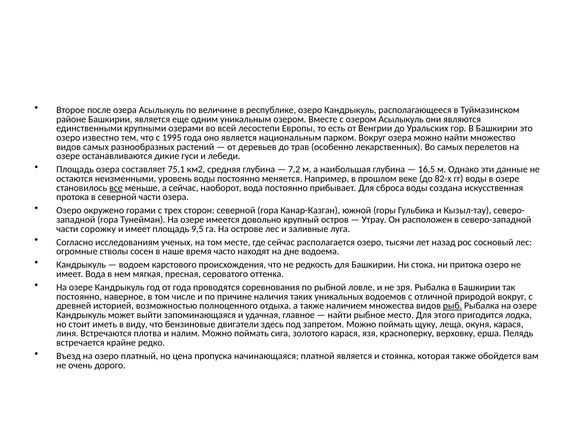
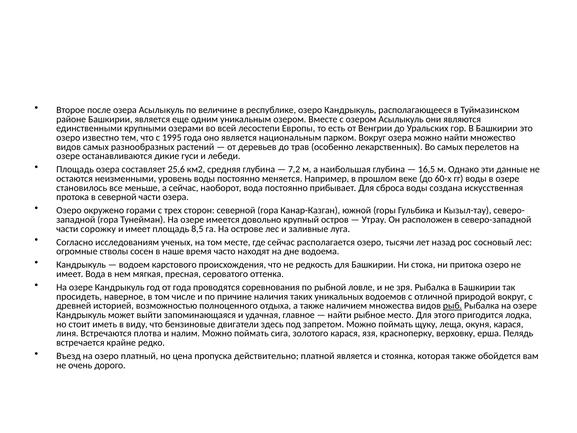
75,1: 75,1 -> 25,6 (176, 169)
82-х: 82-х -> 60-х (443, 179)
все underline: present -> none (116, 188)
9,5: 9,5 -> 8,5 (197, 229)
постоянно: постоянно -> просидеть (79, 296)
начинающаяся: начинающаяся -> действительно (266, 356)
